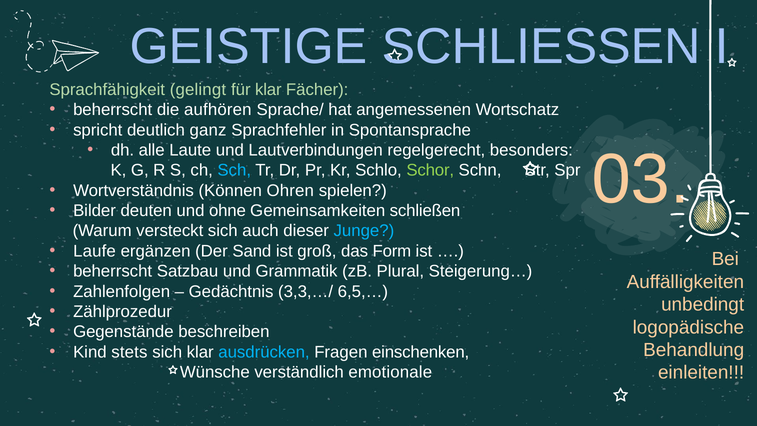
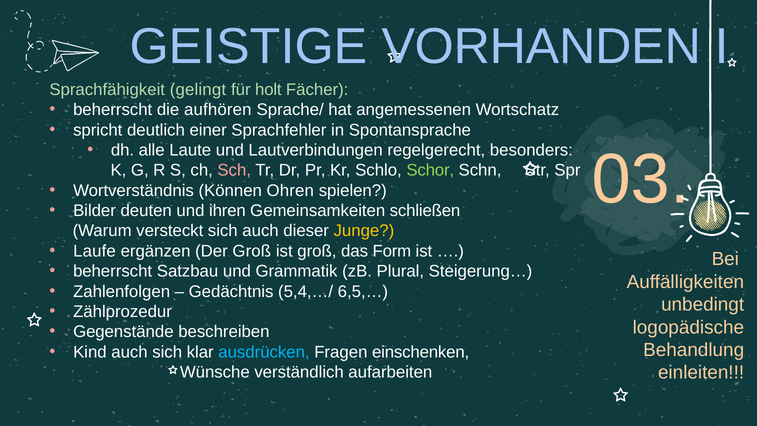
GEISTIGE SCHLIESSEN: SCHLIESSEN -> VORHANDEN (541, 46)
für klar: klar -> holt (268, 90)
ganz: ganz -> einer (208, 130)
Sch colour: light blue -> pink (234, 170)
ohne: ohne -> ihren (227, 211)
Junge colour: light blue -> yellow (364, 231)
Der Sand: Sand -> Groß (252, 251)
3,3,…/: 3,3,…/ -> 5,4,…/ (306, 291)
Kind stets: stets -> auch (130, 352)
emotionale: emotionale -> aufarbeiten (390, 372)
